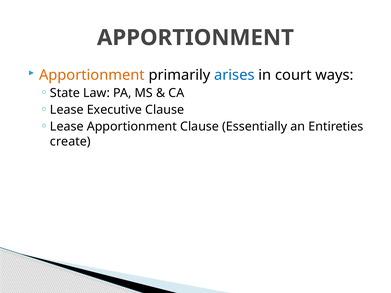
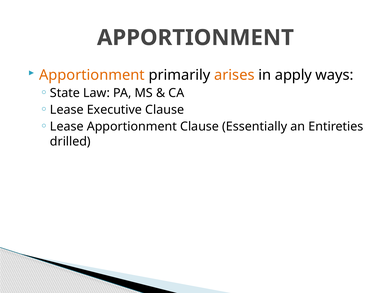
arises colour: blue -> orange (234, 75)
court: court -> apply (293, 75)
create: create -> drilled (70, 142)
